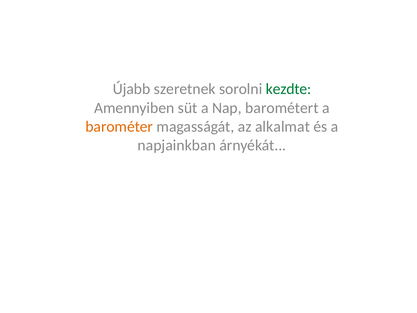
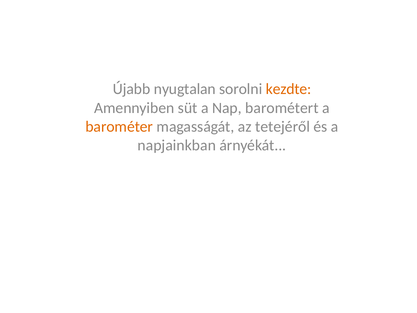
szeretnek: szeretnek -> nyugtalan (185, 89)
kezdte colour: green -> orange (289, 89)
alkalmat: alkalmat -> tetejéről (283, 127)
